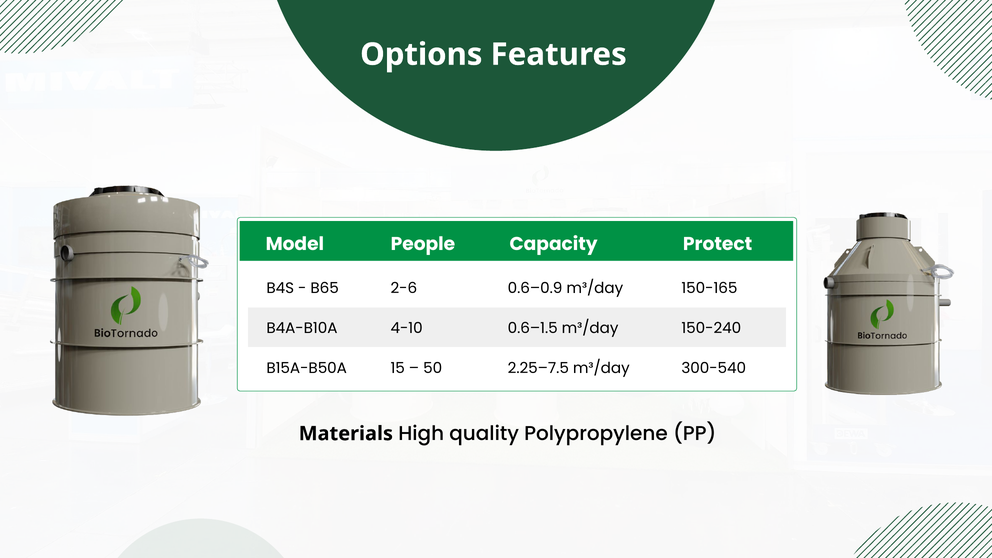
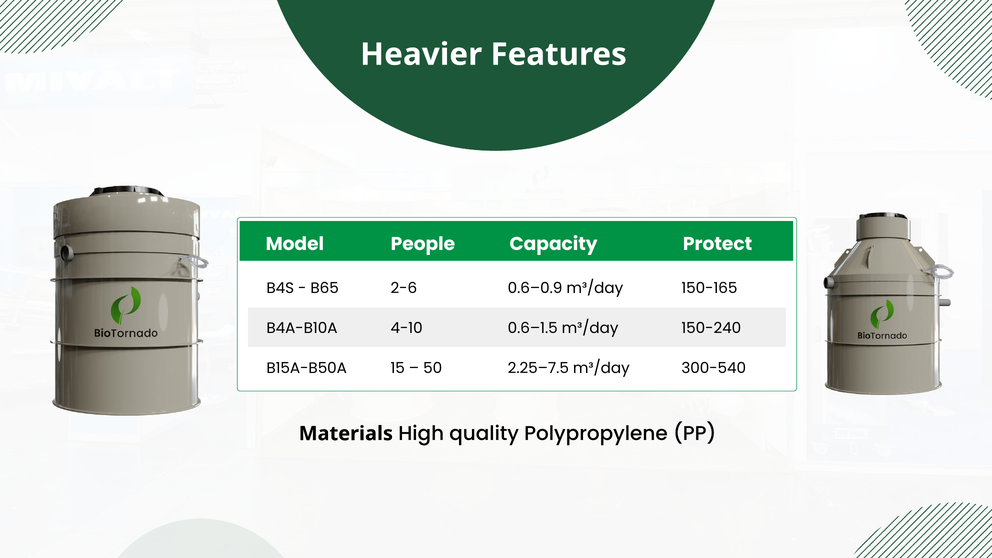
Options: Options -> Heavier (421, 55)
